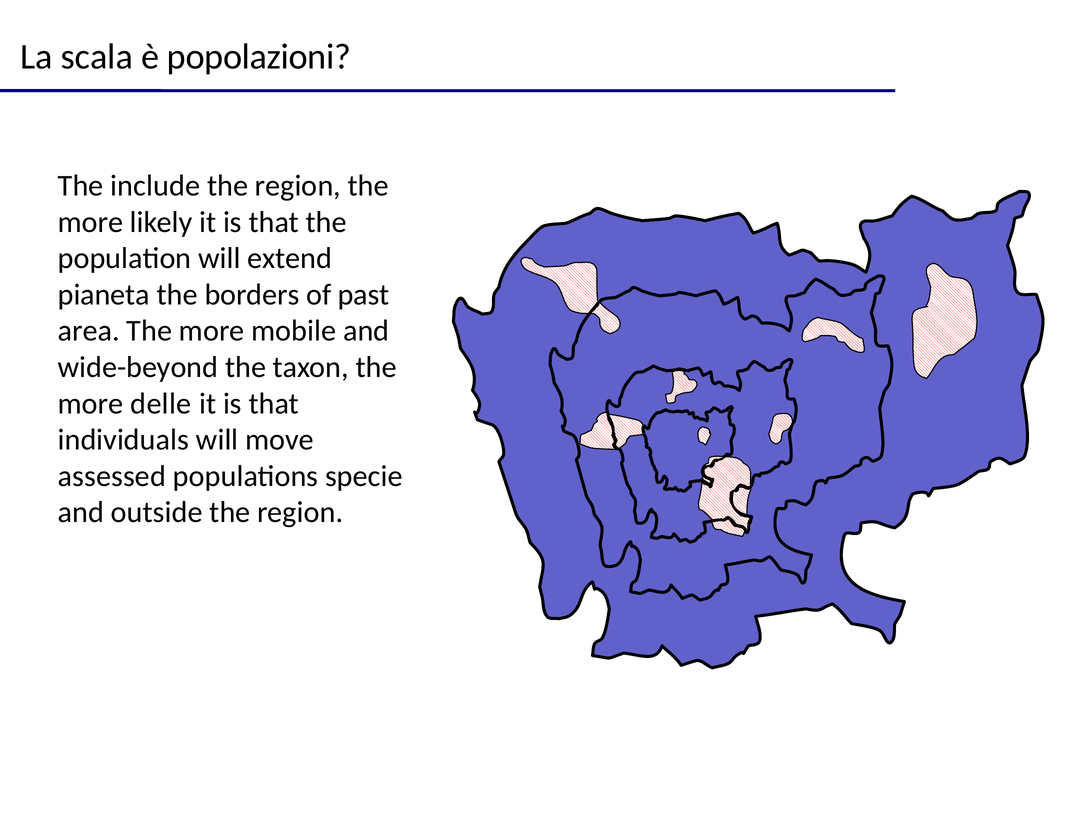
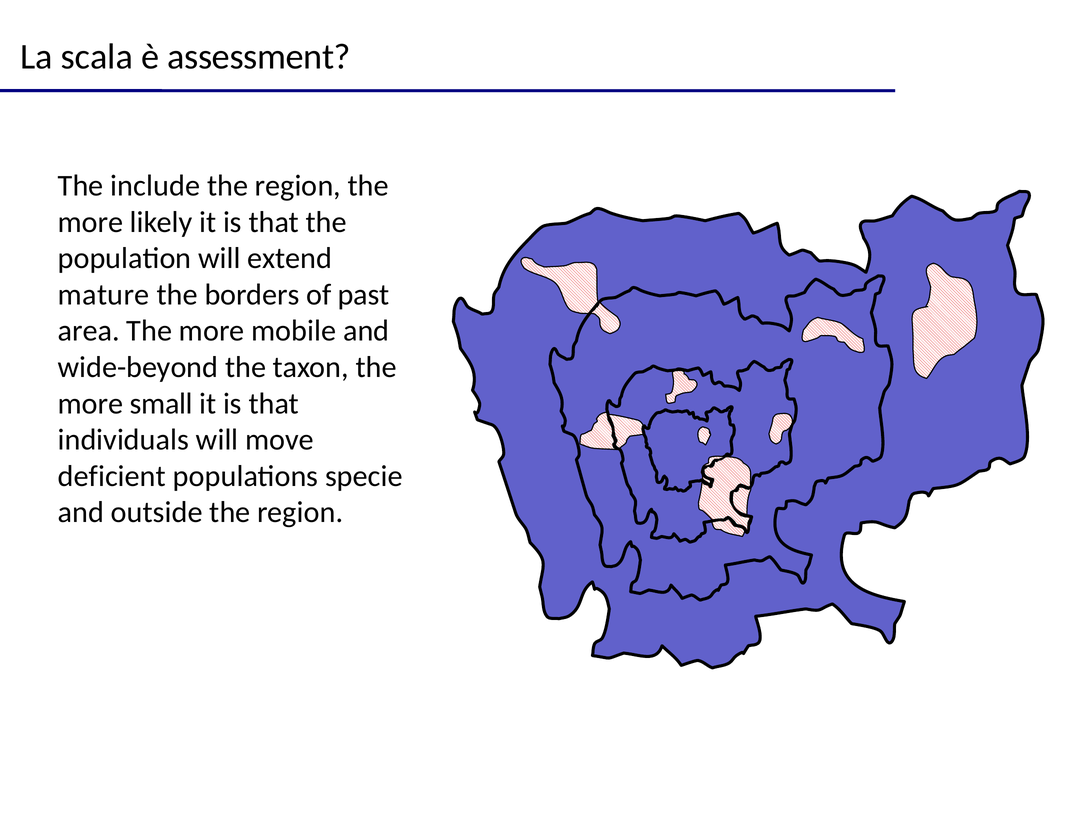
popolazioni: popolazioni -> assessment (259, 57)
pianeta: pianeta -> mature (104, 295)
delle: delle -> small (161, 404)
assessed: assessed -> deficient (112, 476)
